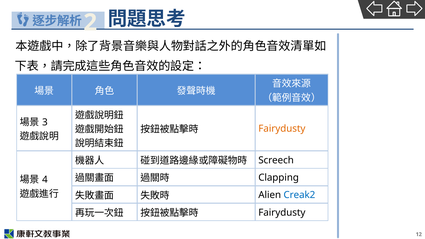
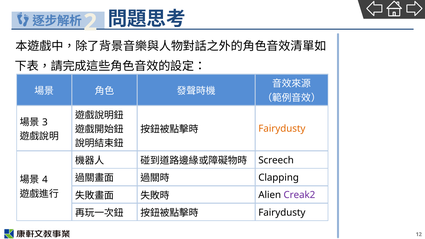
Creak2 colour: blue -> purple (299, 195)
